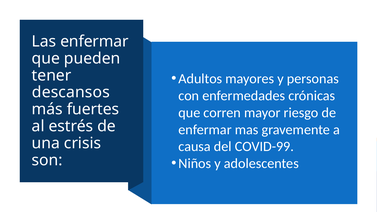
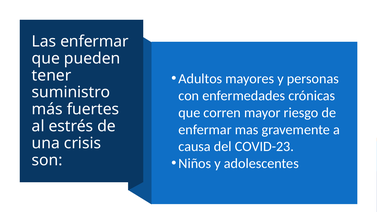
descansos: descansos -> suministro (71, 92)
COVID-99: COVID-99 -> COVID-23 (264, 147)
